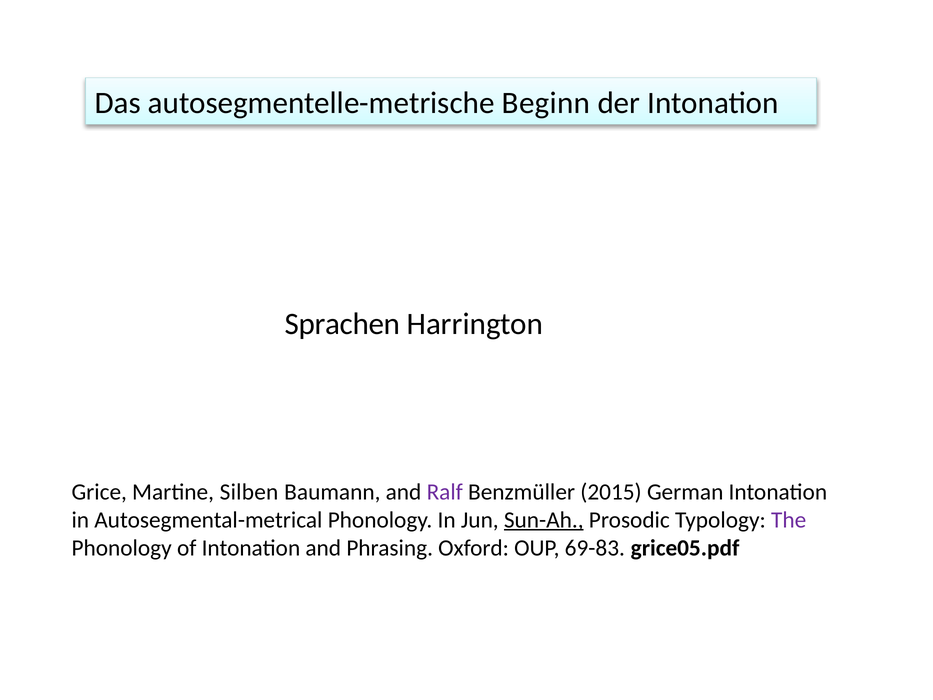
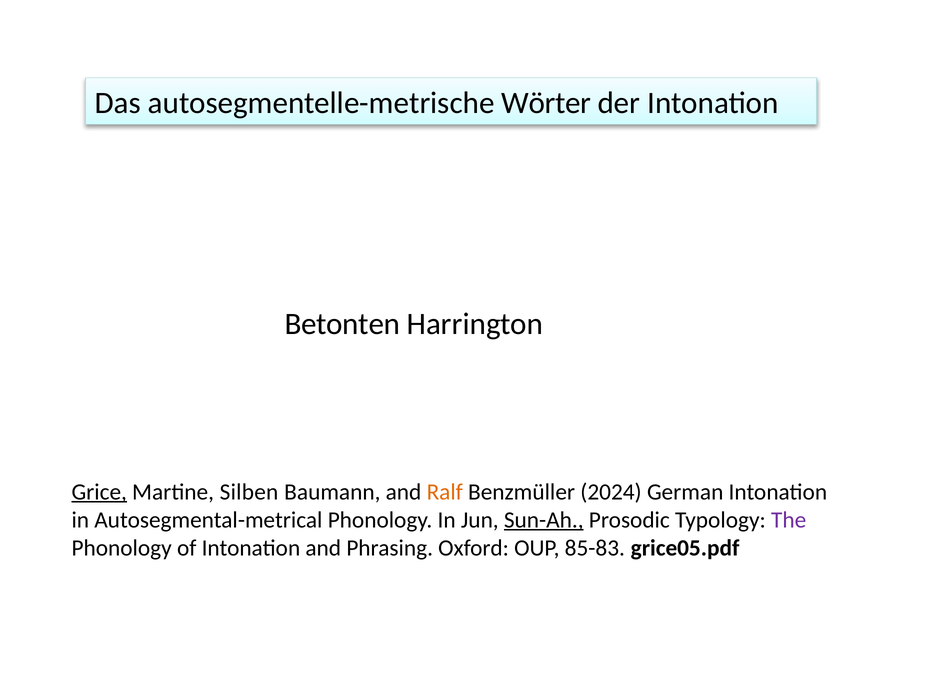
Beginn: Beginn -> Wörter (546, 103)
Sprachen: Sprachen -> Betonten (342, 324)
Grice underline: none -> present (99, 492)
Ralf colour: purple -> orange (445, 492)
2015: 2015 -> 2024 (611, 492)
69-83: 69-83 -> 85-83 (595, 548)
